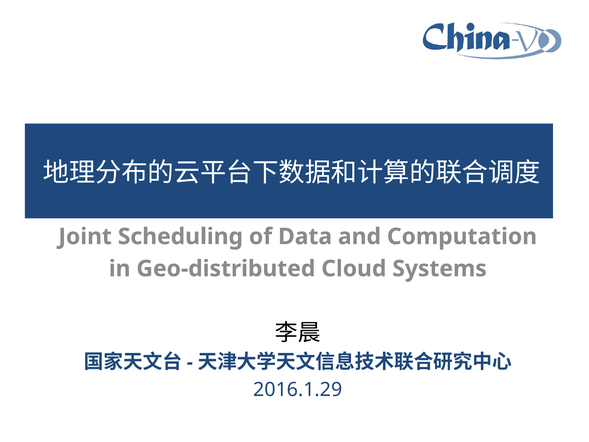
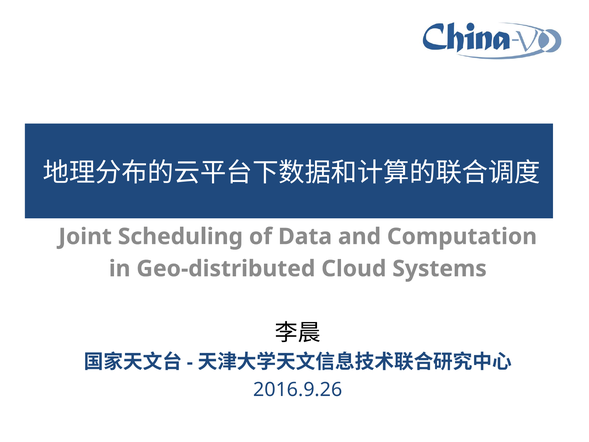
2016.1.29: 2016.1.29 -> 2016.9.26 (298, 389)
